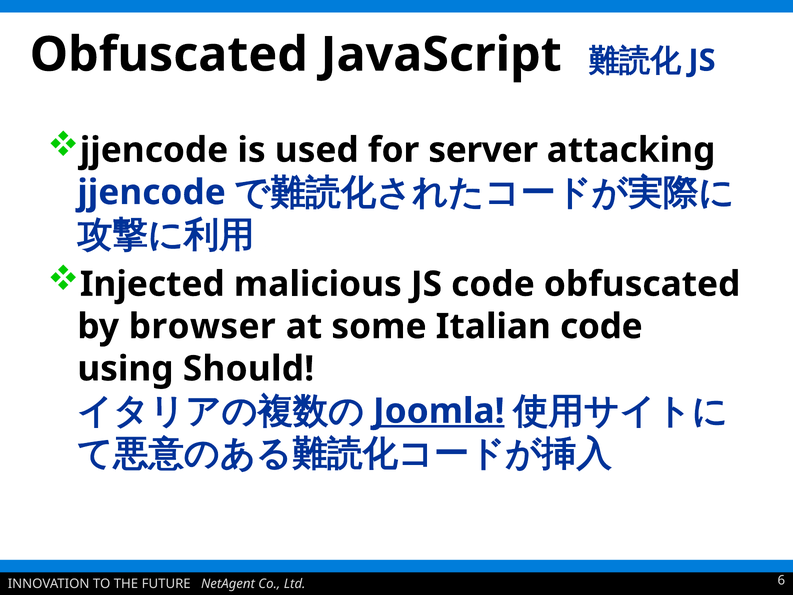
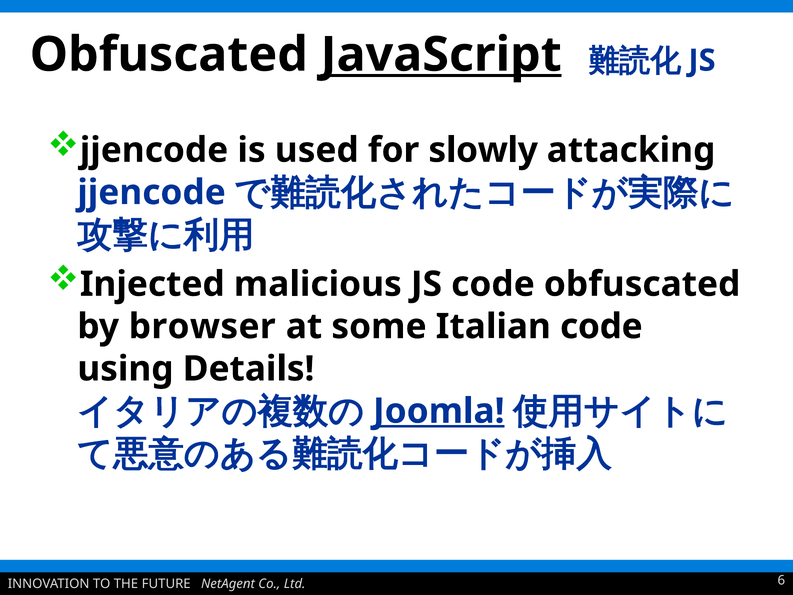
JavaScript underline: none -> present (441, 55)
server: server -> slowly (483, 150)
Should: Should -> Details (249, 369)
